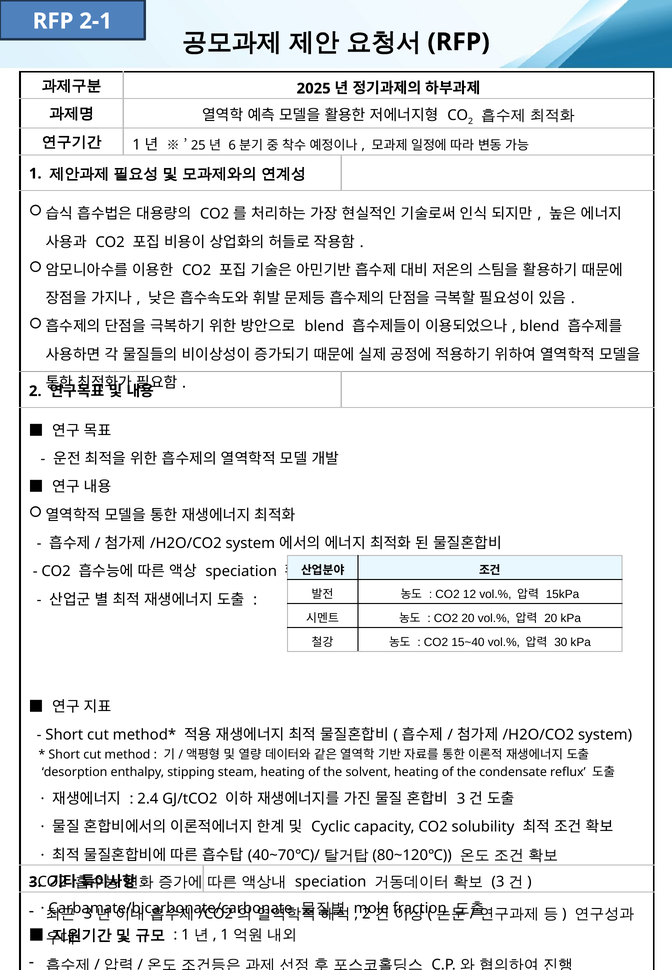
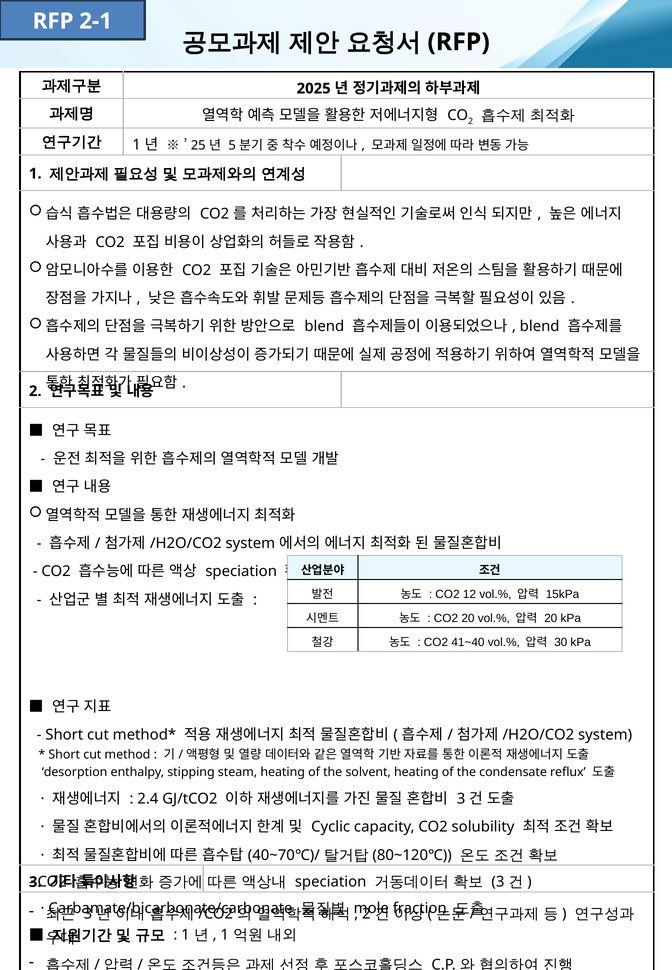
6: 6 -> 5 (232, 145)
15~40: 15~40 -> 41~40 (468, 643)
